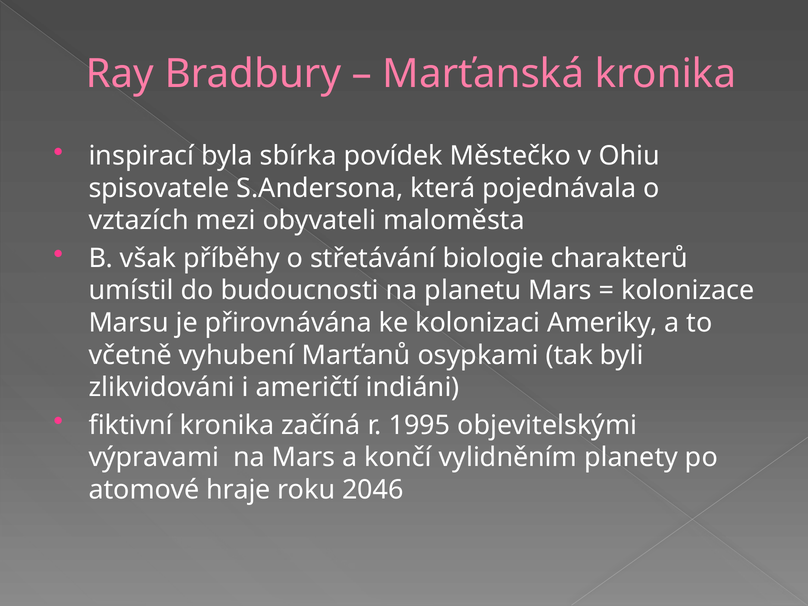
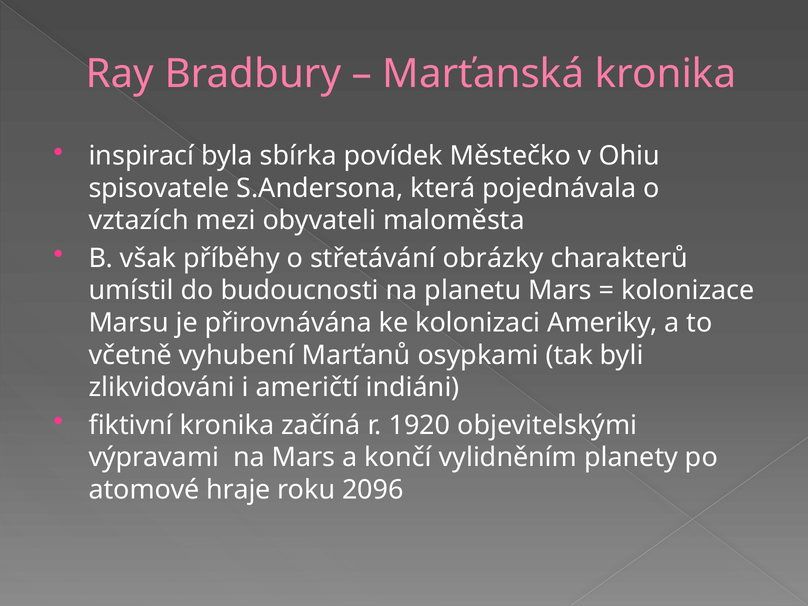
biologie: biologie -> obrázky (493, 258)
1995: 1995 -> 1920 (419, 425)
2046: 2046 -> 2096 (373, 490)
